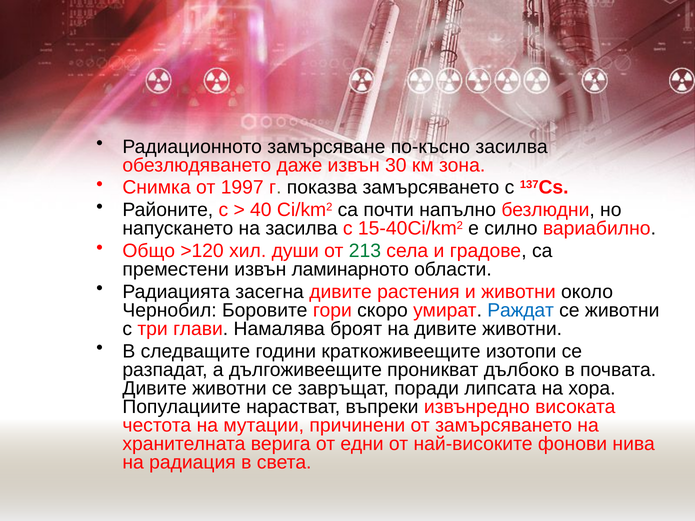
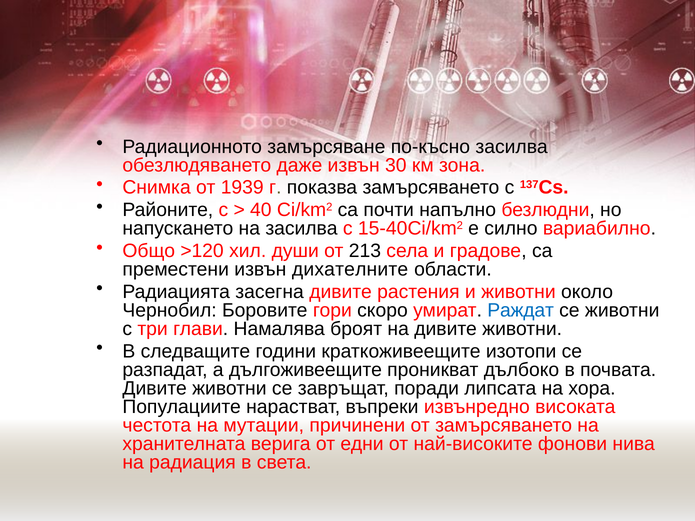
1997: 1997 -> 1939 (242, 188)
213 colour: green -> black (365, 251)
ламинарното: ламинарното -> дихателните (350, 270)
